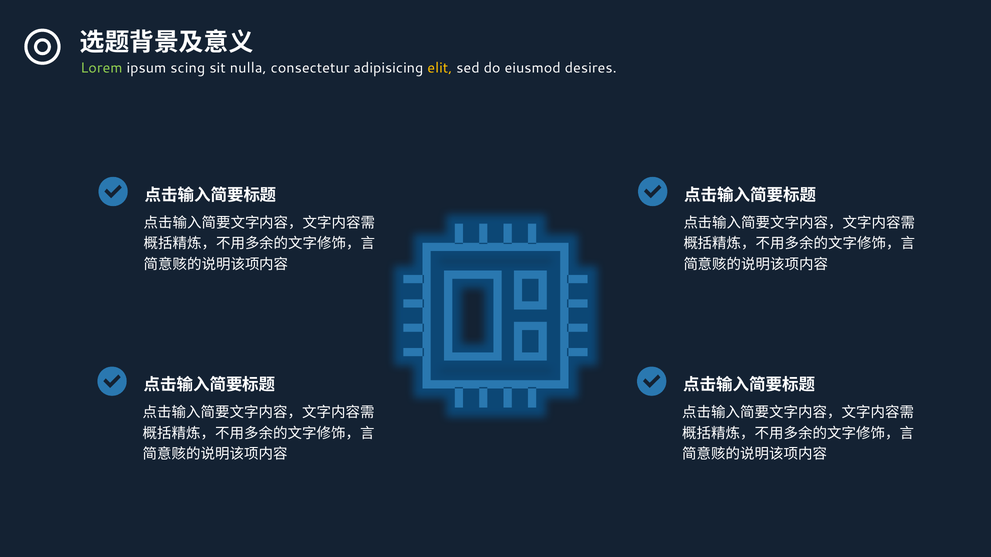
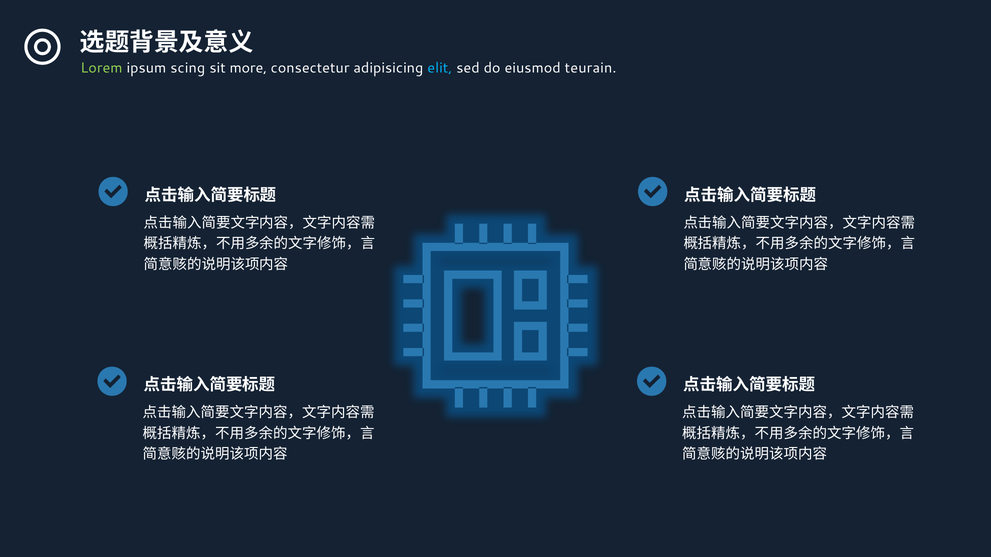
nulla: nulla -> more (248, 68)
elit colour: yellow -> light blue (440, 68)
desires: desires -> teurain (591, 68)
